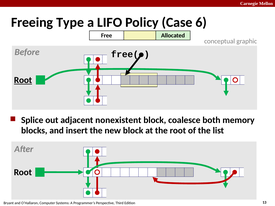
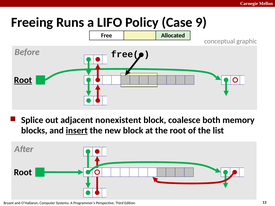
Type: Type -> Runs (70, 22)
6: 6 -> 9 (201, 22)
insert underline: none -> present (77, 131)
